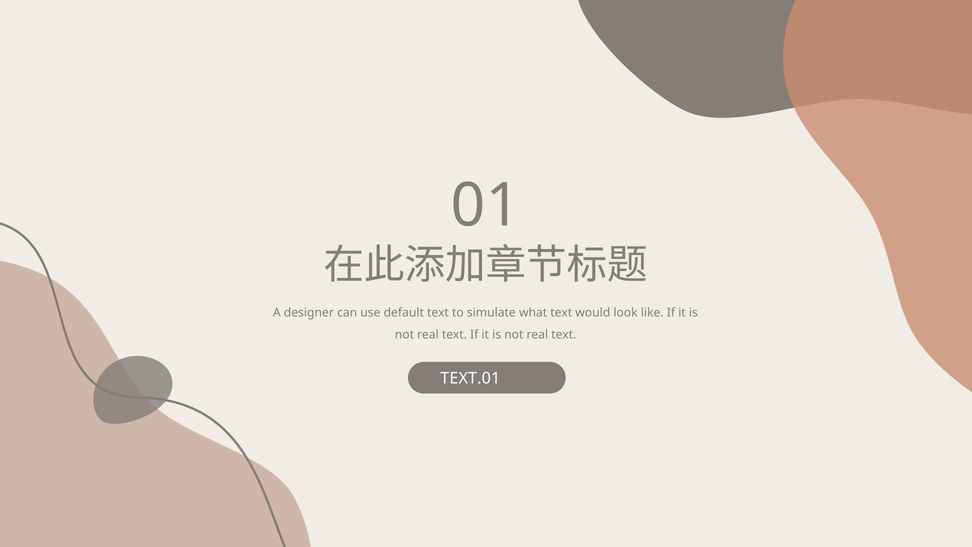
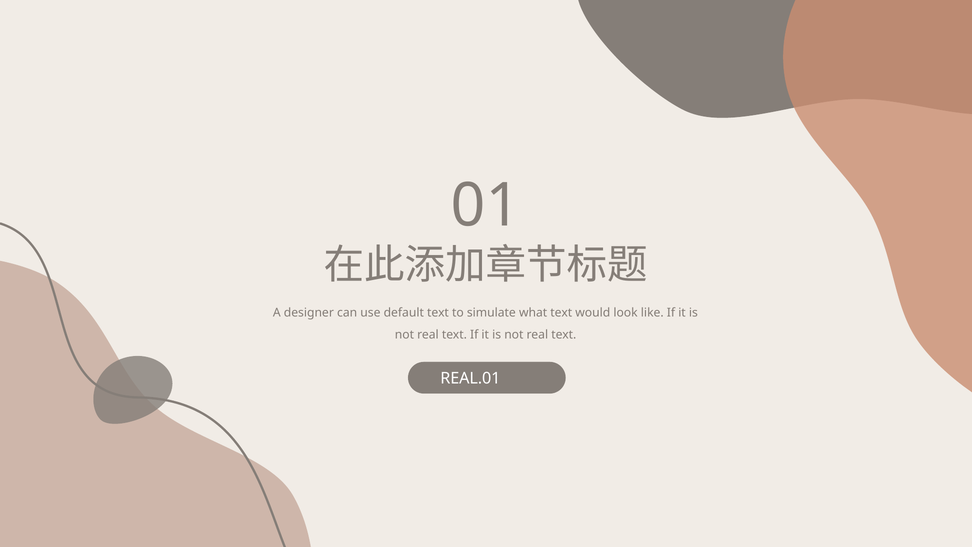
TEXT.01: TEXT.01 -> REAL.01 (470, 378)
